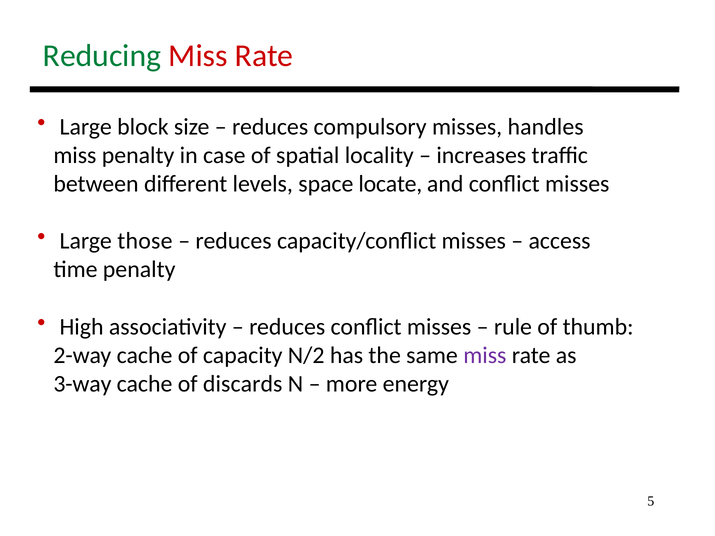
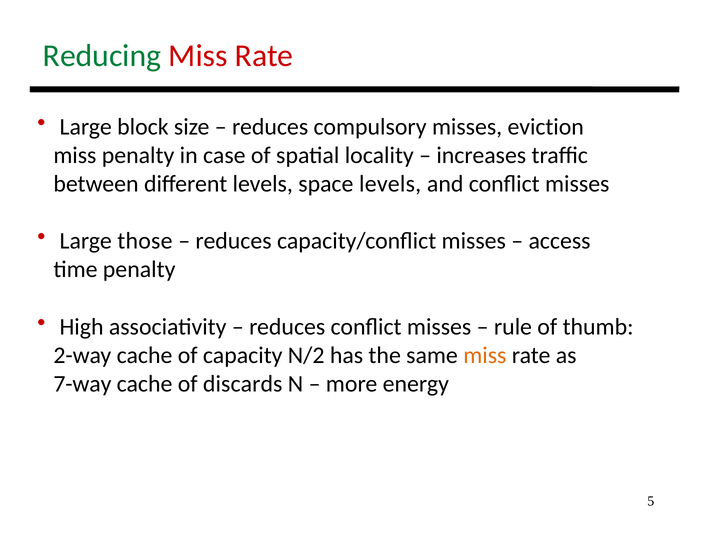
handles: handles -> eviction (546, 127)
space locate: locate -> levels (390, 184)
miss colour: purple -> orange (485, 356)
3-way: 3-way -> 7-way (82, 384)
